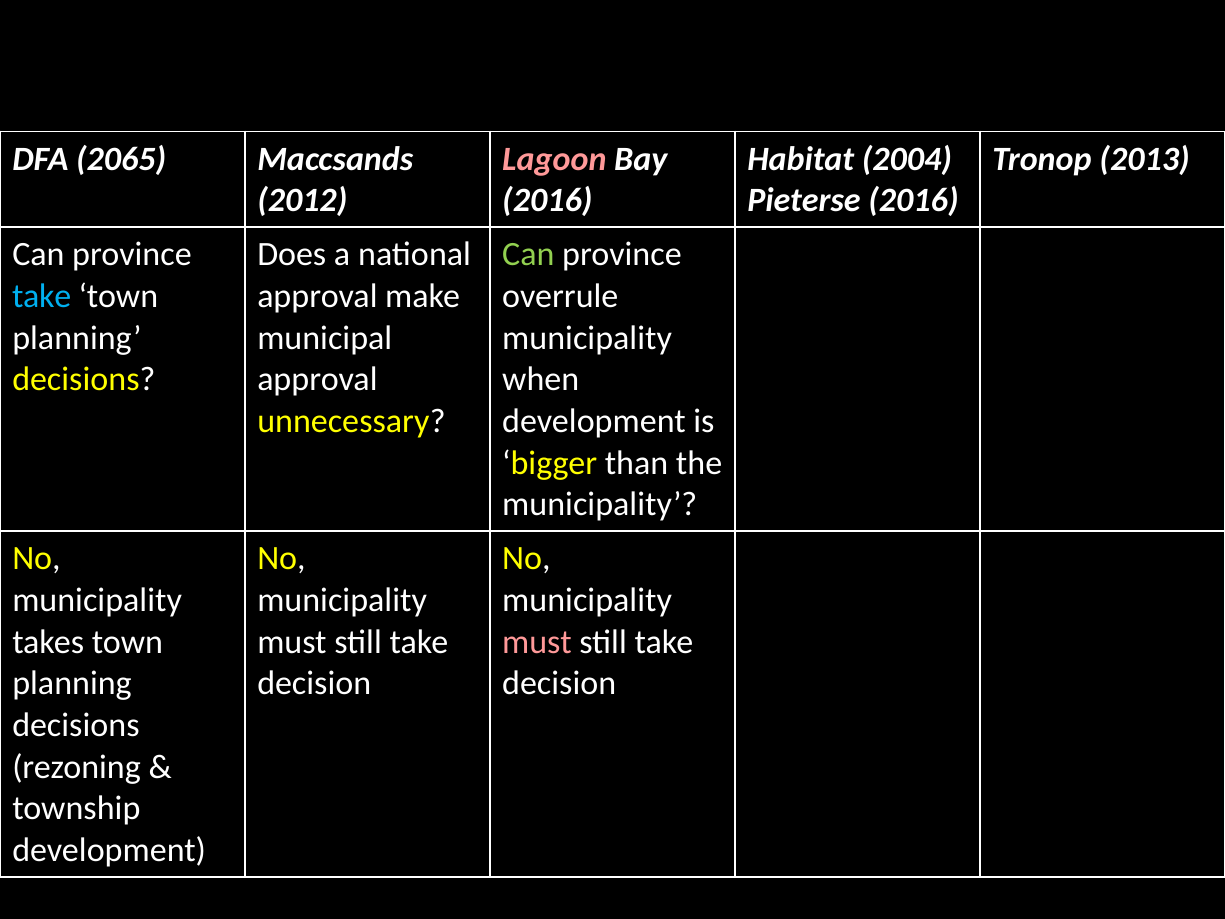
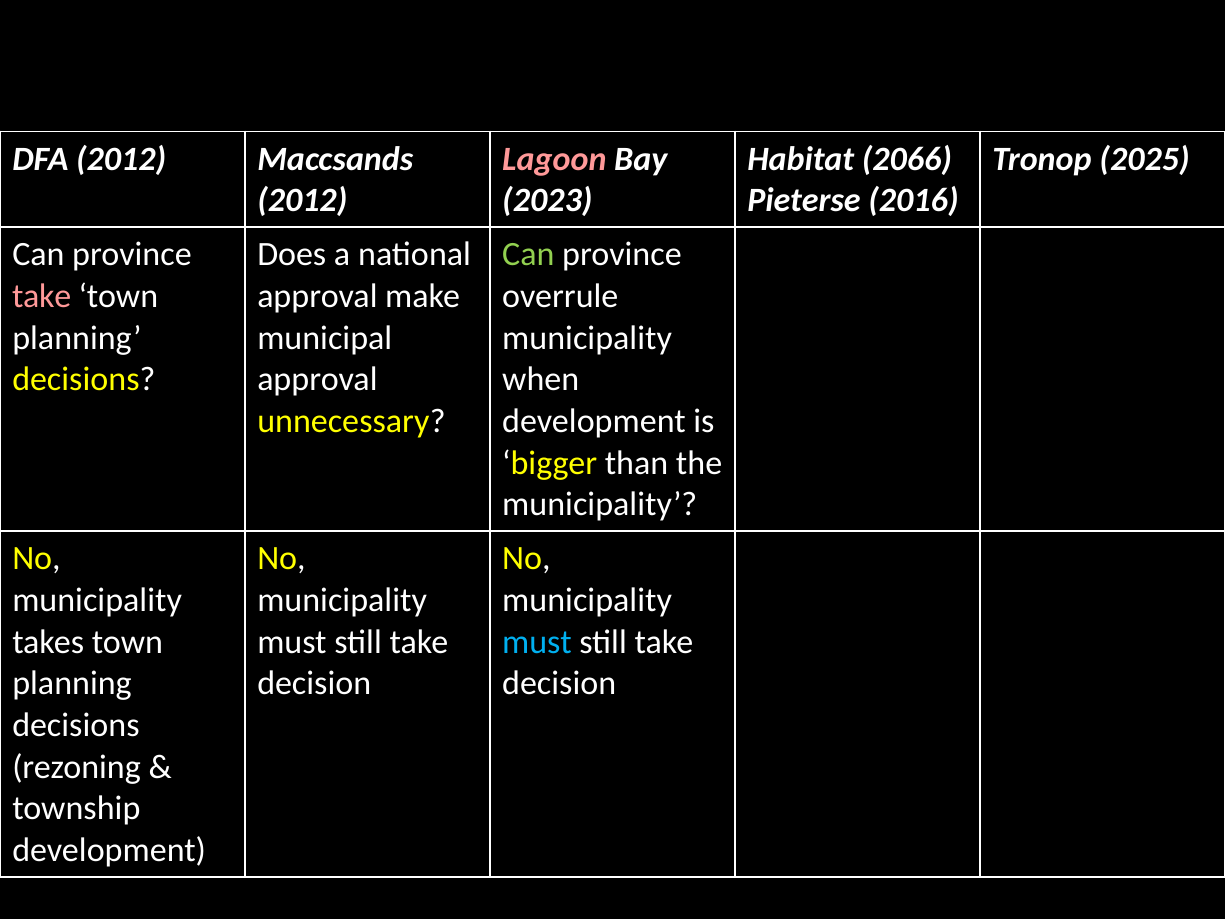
DFA 2065: 2065 -> 2012 (121, 159)
2004: 2004 -> 2066 (907, 159)
2013: 2013 -> 2025 (1145, 159)
2016: 2016 -> 2023 (547, 200)
take colour: light blue -> pink (42, 296)
must colour: pink -> light blue (537, 642)
